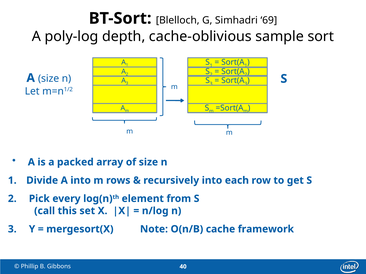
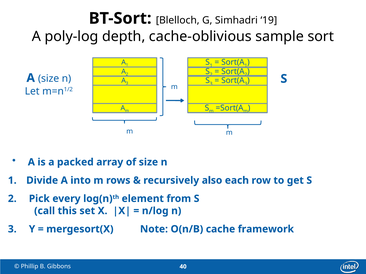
69: 69 -> 19 (269, 20)
recursively into: into -> also (212, 181)
